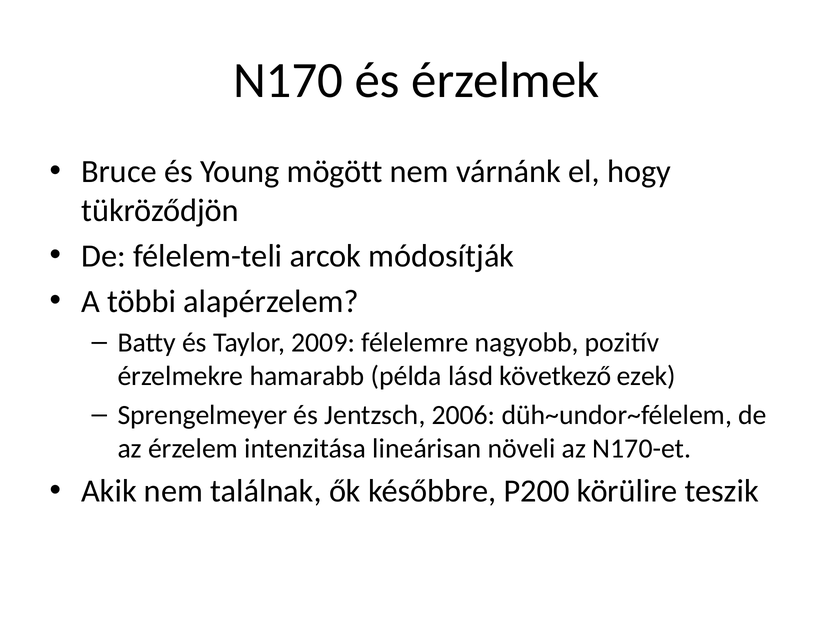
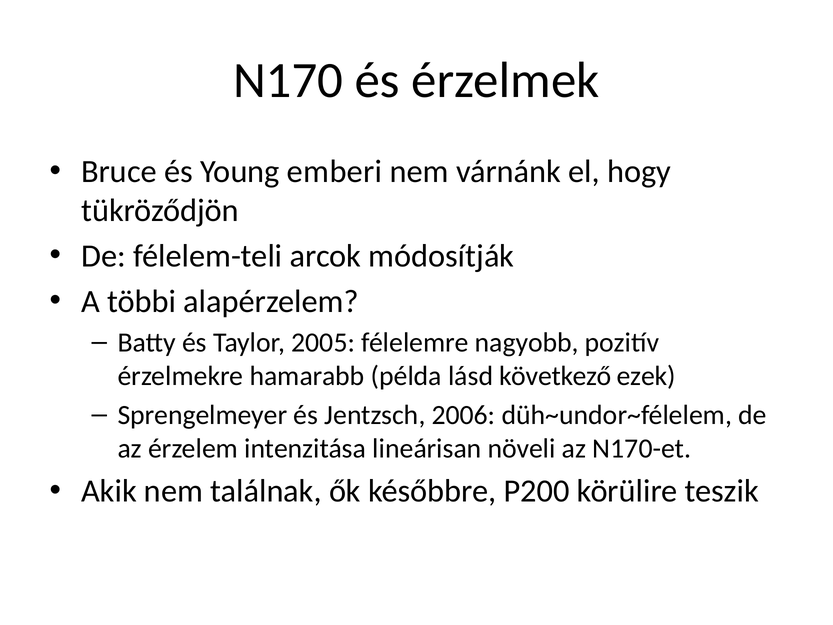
mögött: mögött -> emberi (335, 172)
2009: 2009 -> 2005 (323, 343)
